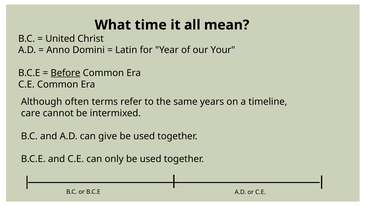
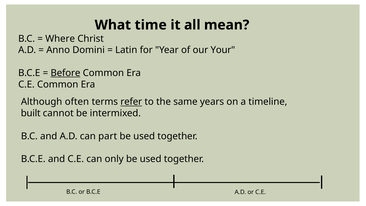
United: United -> Where (60, 39)
refer underline: none -> present (131, 102)
care: care -> built (31, 113)
give: give -> part (108, 136)
